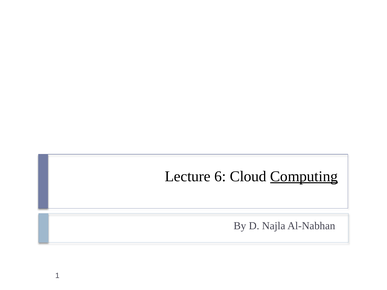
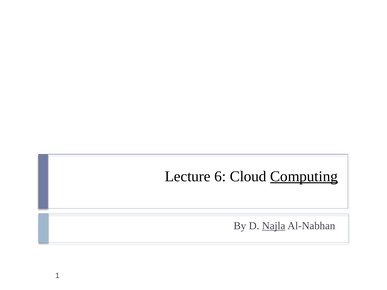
Najla underline: none -> present (274, 226)
